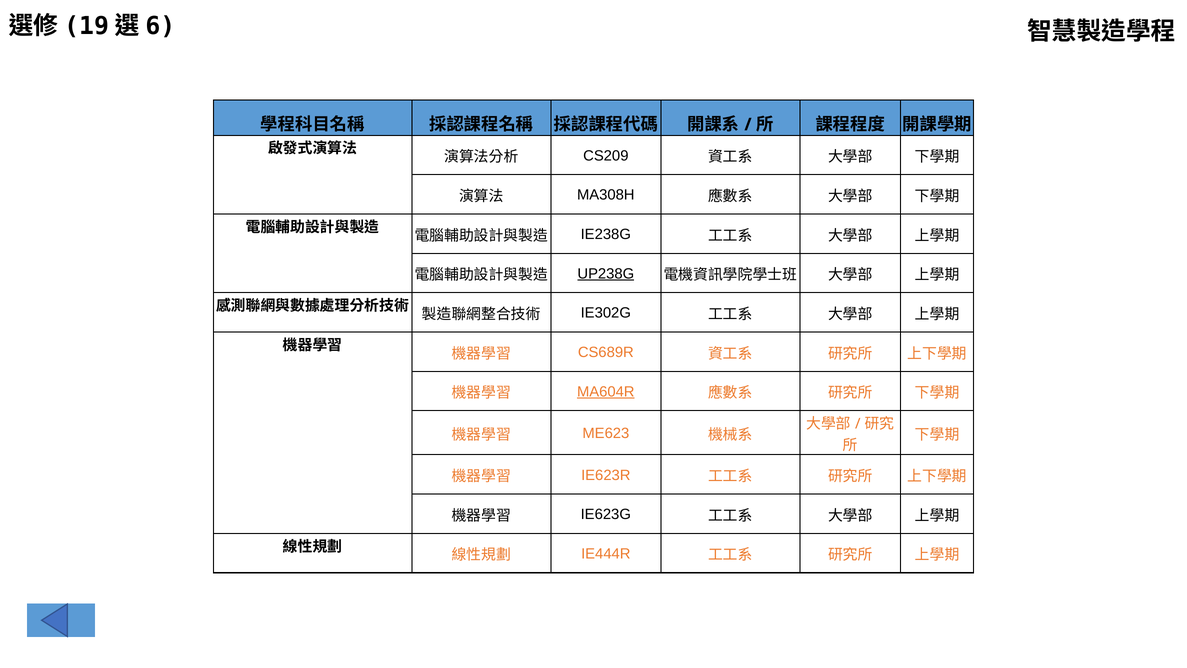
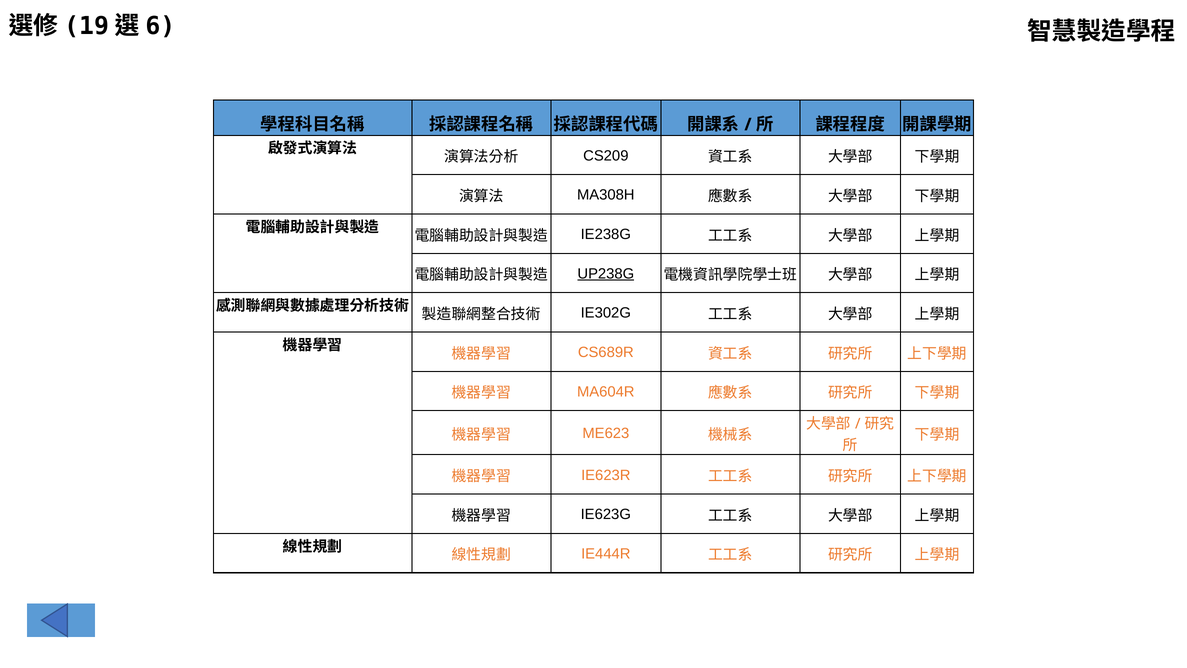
MA604R underline: present -> none (606, 392)
